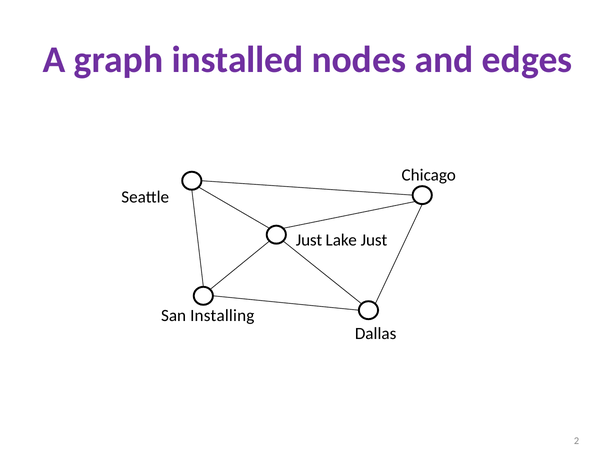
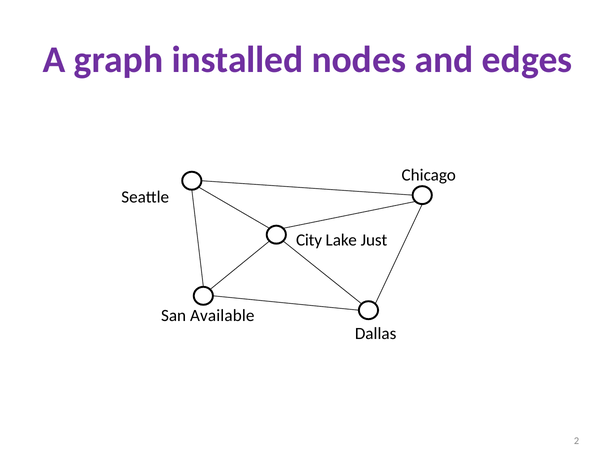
Just: Just -> City (309, 240)
Installing: Installing -> Available (222, 316)
